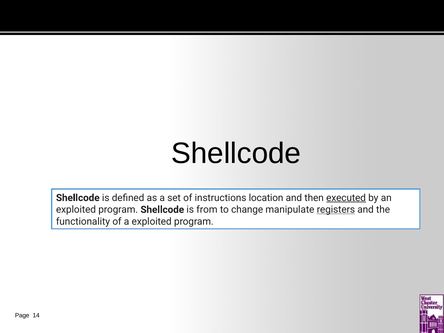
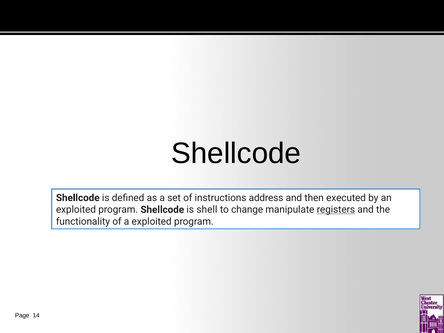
location: location -> address (266, 198)
executed underline: present -> none (346, 198)
from: from -> shell (207, 210)
